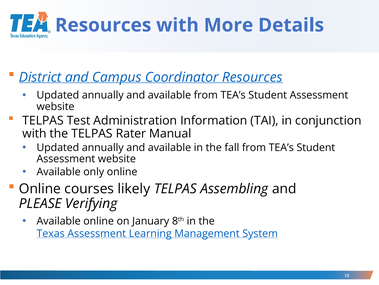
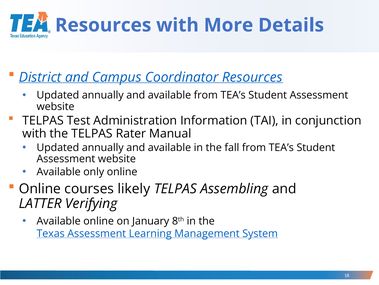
PLEASE: PLEASE -> LATTER (40, 203)
